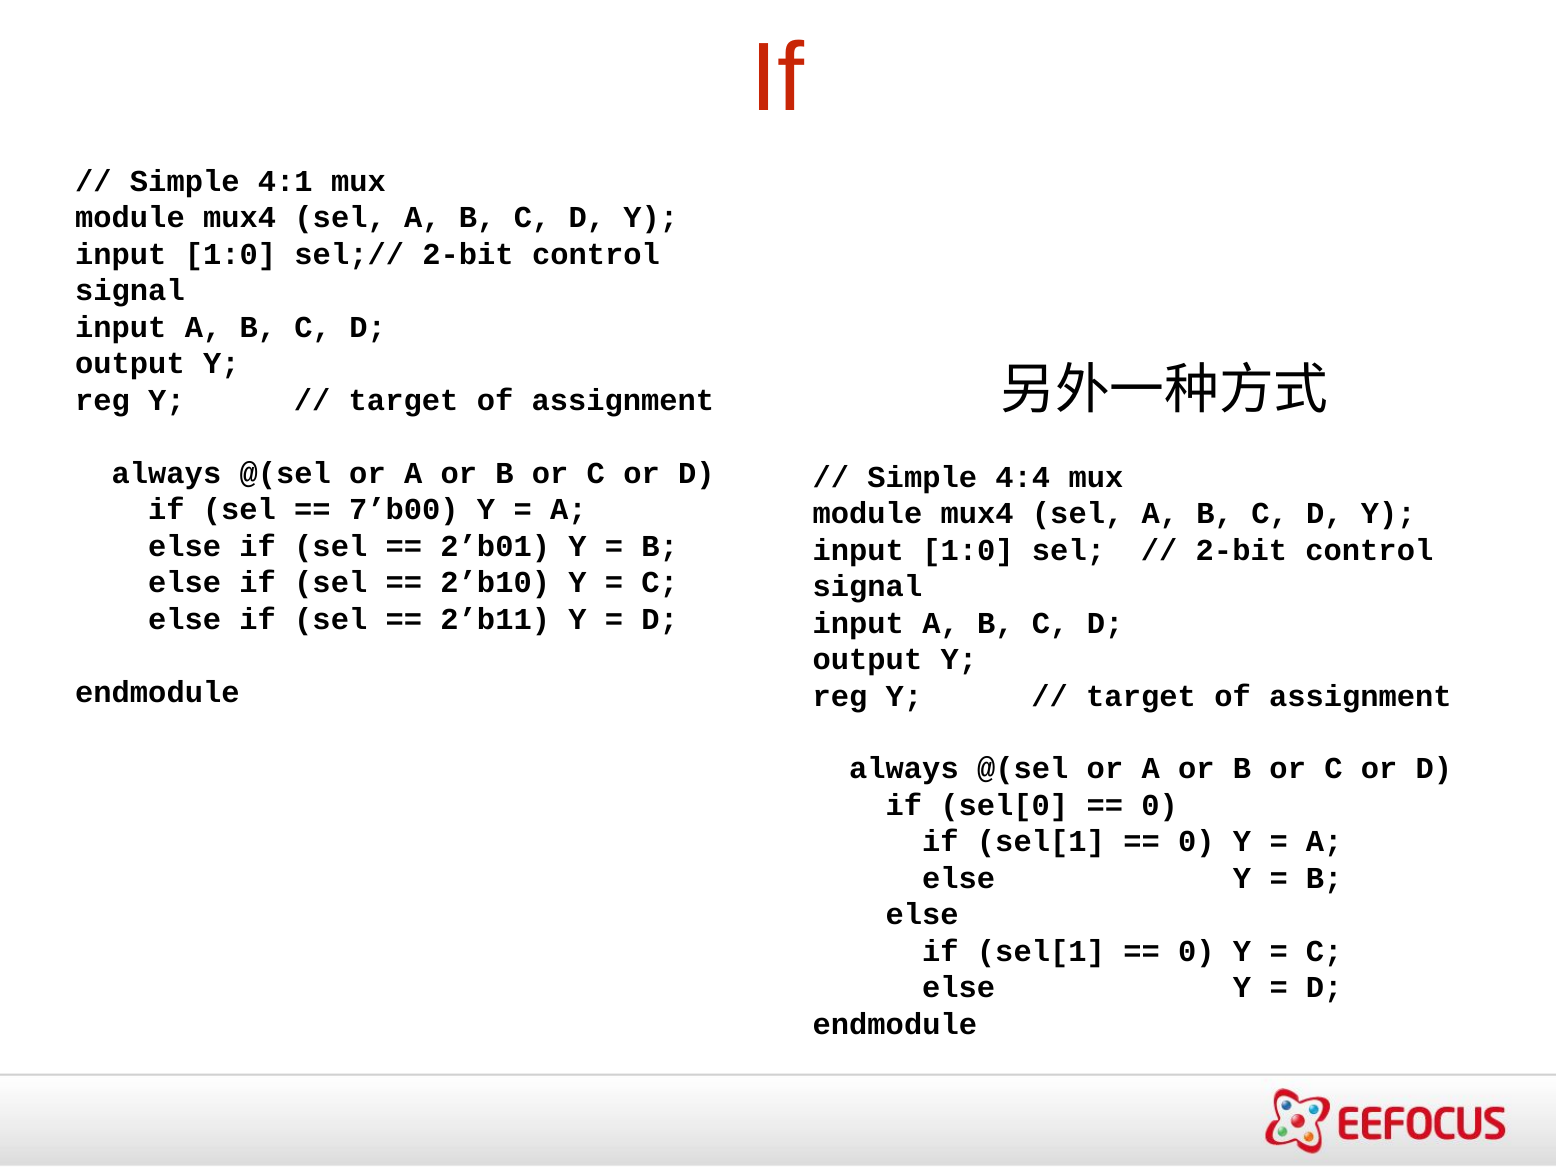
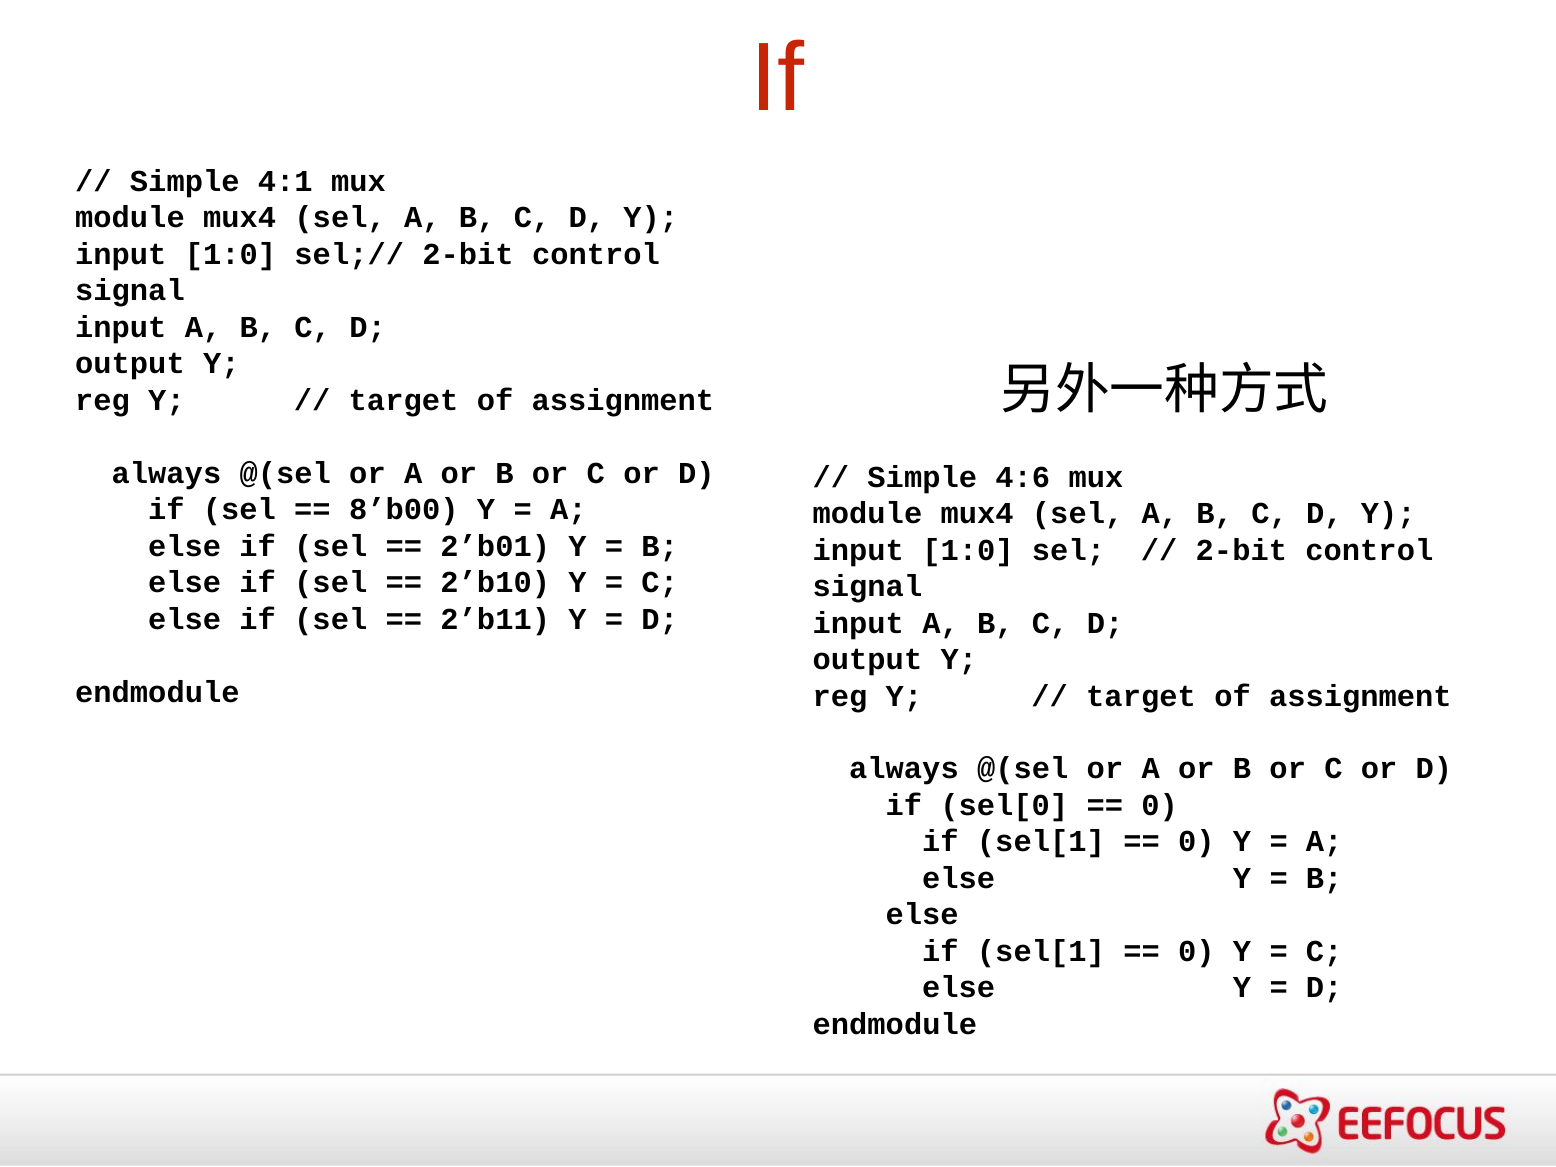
4:4: 4:4 -> 4:6 (1023, 477)
7’b00: 7’b00 -> 8’b00 (404, 510)
